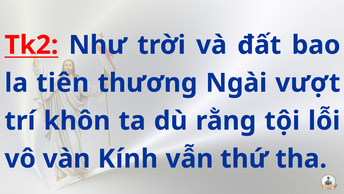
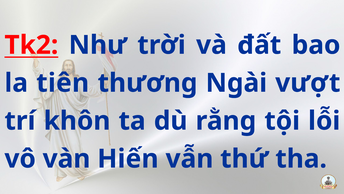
Kính: Kính -> Hiến (128, 158)
